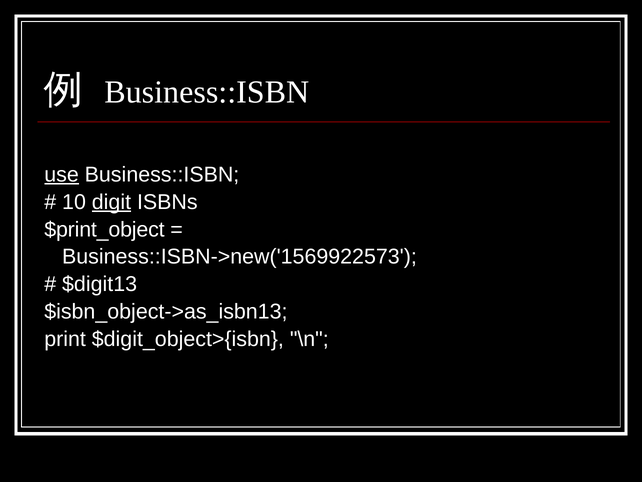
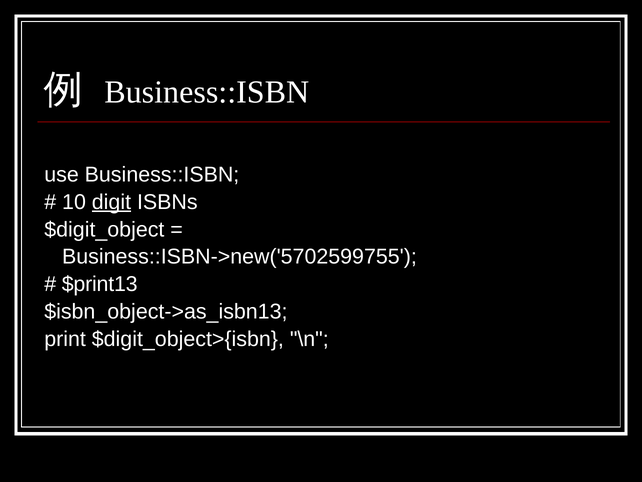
use underline: present -> none (62, 174)
$print_object: $print_object -> $digit_object (104, 229)
Business::ISBN->new('1569922573: Business::ISBN->new('1569922573 -> Business::ISBN->new('5702599755 (239, 257)
$digit13: $digit13 -> $print13 (100, 284)
